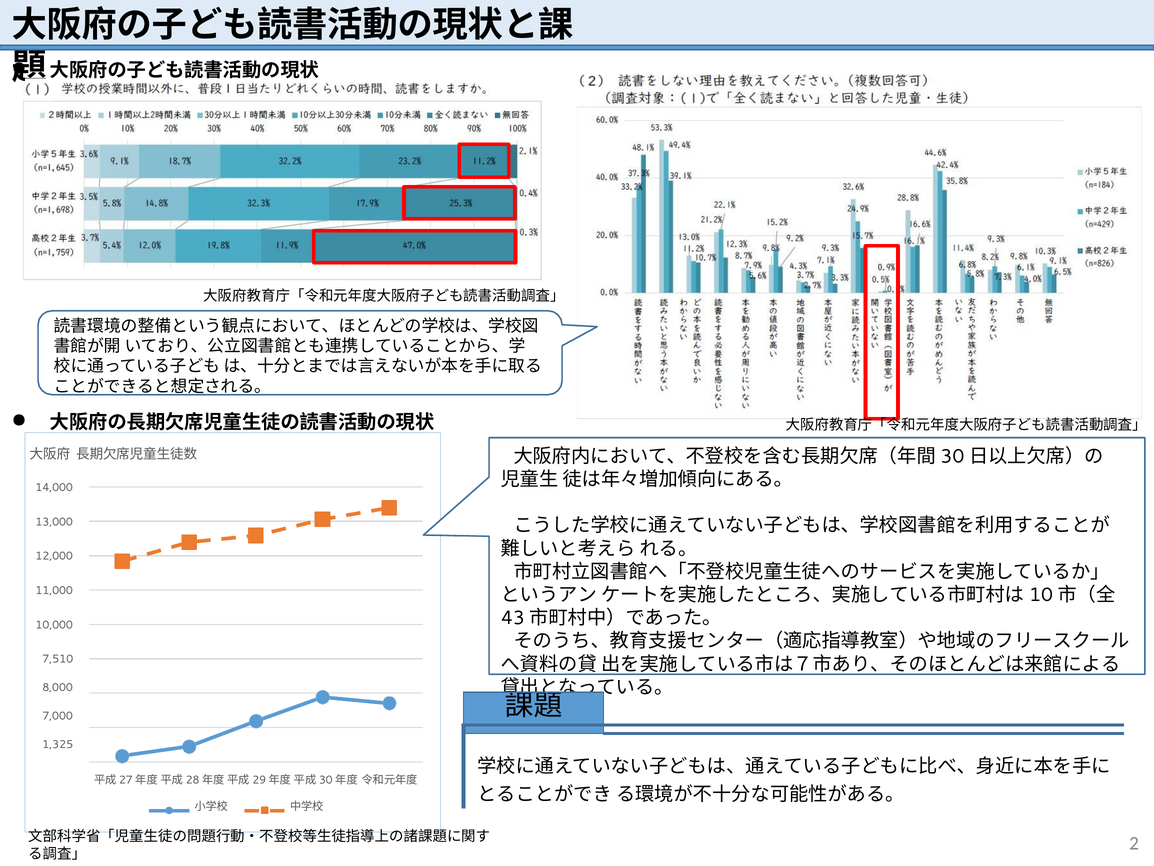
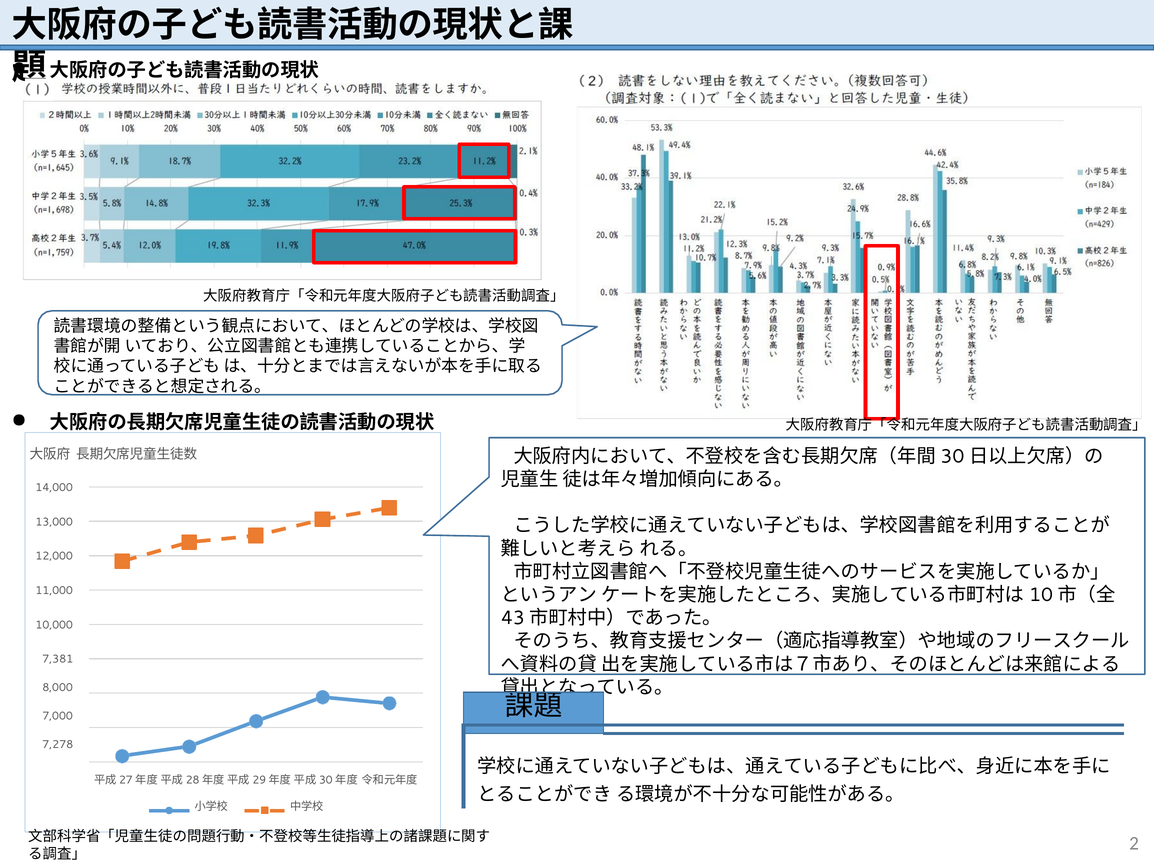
7,510: 7,510 -> 7,381 (58, 659)
1,325: 1,325 -> 7,278 (58, 744)
